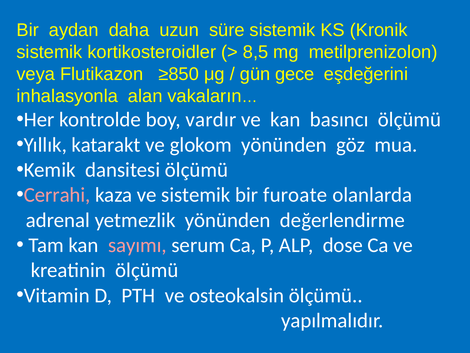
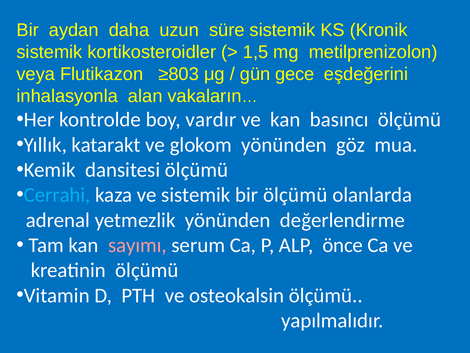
8,5: 8,5 -> 1,5 (256, 52)
≥850: ≥850 -> ≥803 (179, 74)
Cerrahi colour: pink -> light blue (57, 195)
bir furoate: furoate -> ölçümü (295, 195)
dose: dose -> önce (343, 245)
